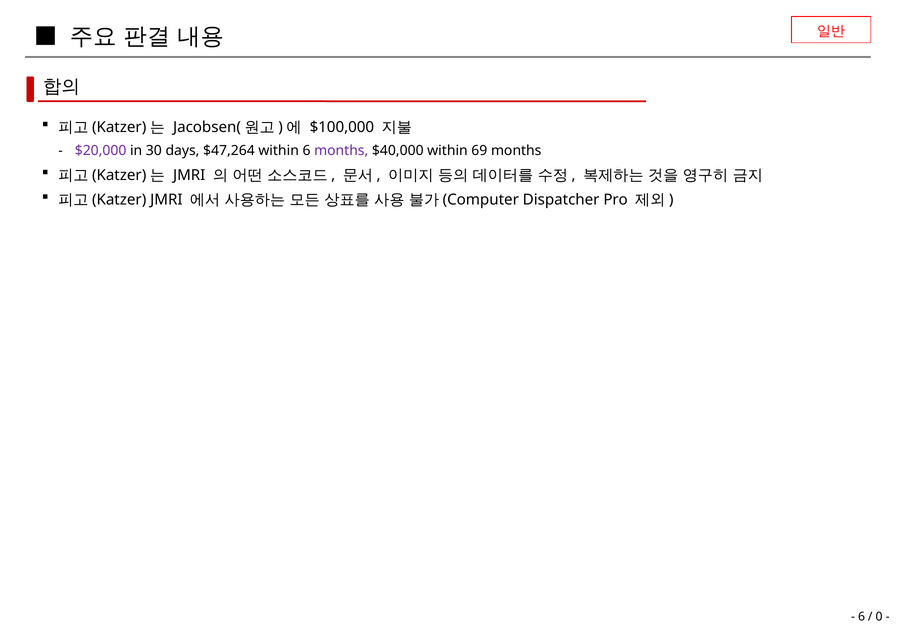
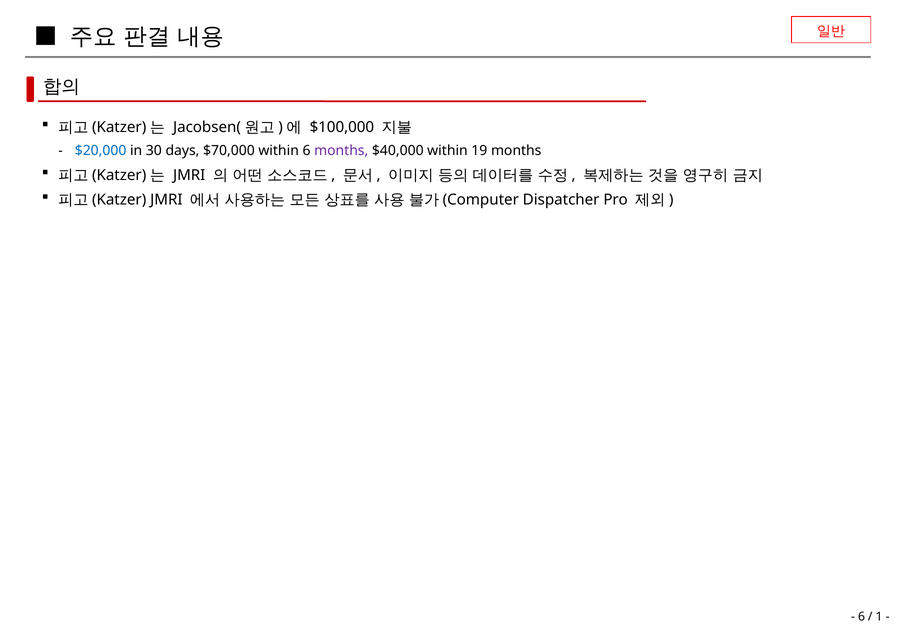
$20,000 colour: purple -> blue (101, 151)
$47,264: $47,264 -> $70,000 (229, 151)
69: 69 -> 19 (479, 151)
0: 0 -> 1 (879, 617)
